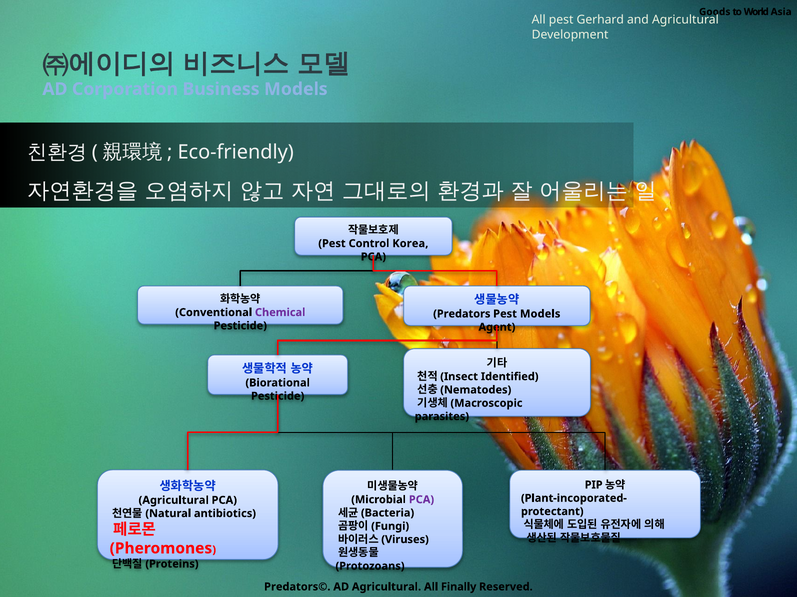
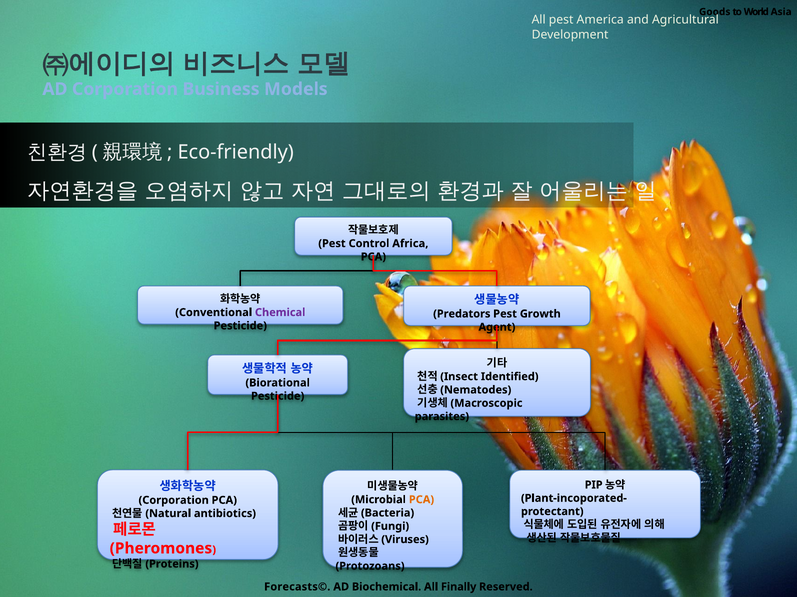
Gerhard: Gerhard -> America (600, 20)
Korea: Korea -> Africa (410, 244)
Pest Models: Models -> Growth (540, 314)
PCA colour: purple -> orange (421, 500)
Agricultural: Agricultural -> Corporation (174, 501)
Predators©: Predators© -> Forecasts© (297, 587)
AD Agricultural: Agricultural -> Biochemical (387, 587)
